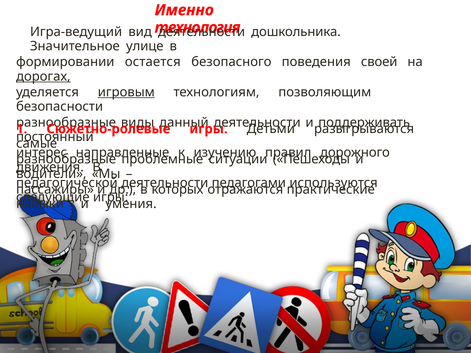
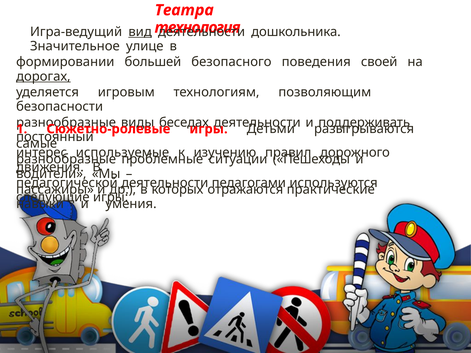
Именно: Именно -> Театра (184, 10)
вид underline: none -> present (140, 32)
остается: остается -> большей (153, 62)
игровым underline: present -> none (126, 92)
данный: данный -> беседах (184, 122)
направленные: направленные -> используемые (122, 153)
